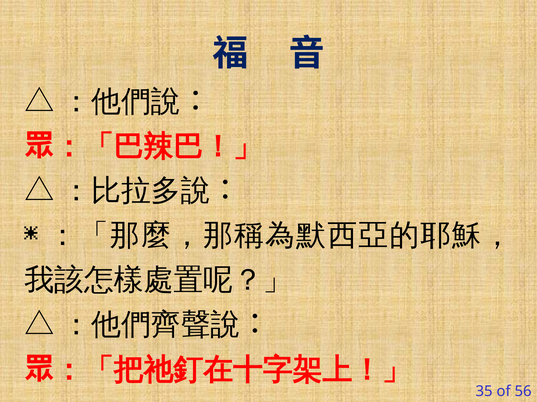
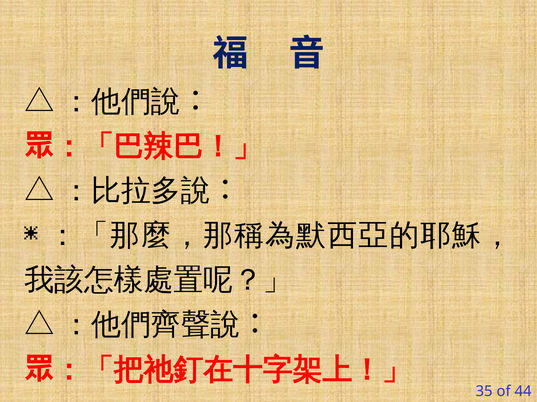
56: 56 -> 44 (523, 392)
